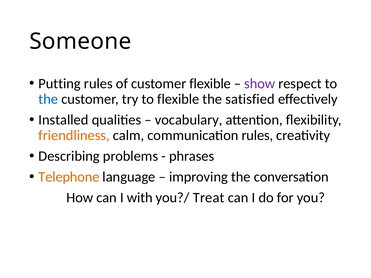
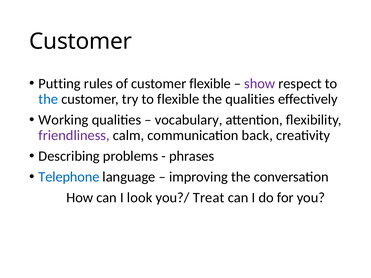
Someone: Someone -> Customer (81, 42)
the satisfied: satisfied -> qualities (250, 99)
Installed: Installed -> Working (63, 120)
friendliness colour: orange -> purple (74, 136)
communication rules: rules -> back (257, 136)
Telephone colour: orange -> blue (69, 177)
with: with -> look (140, 198)
